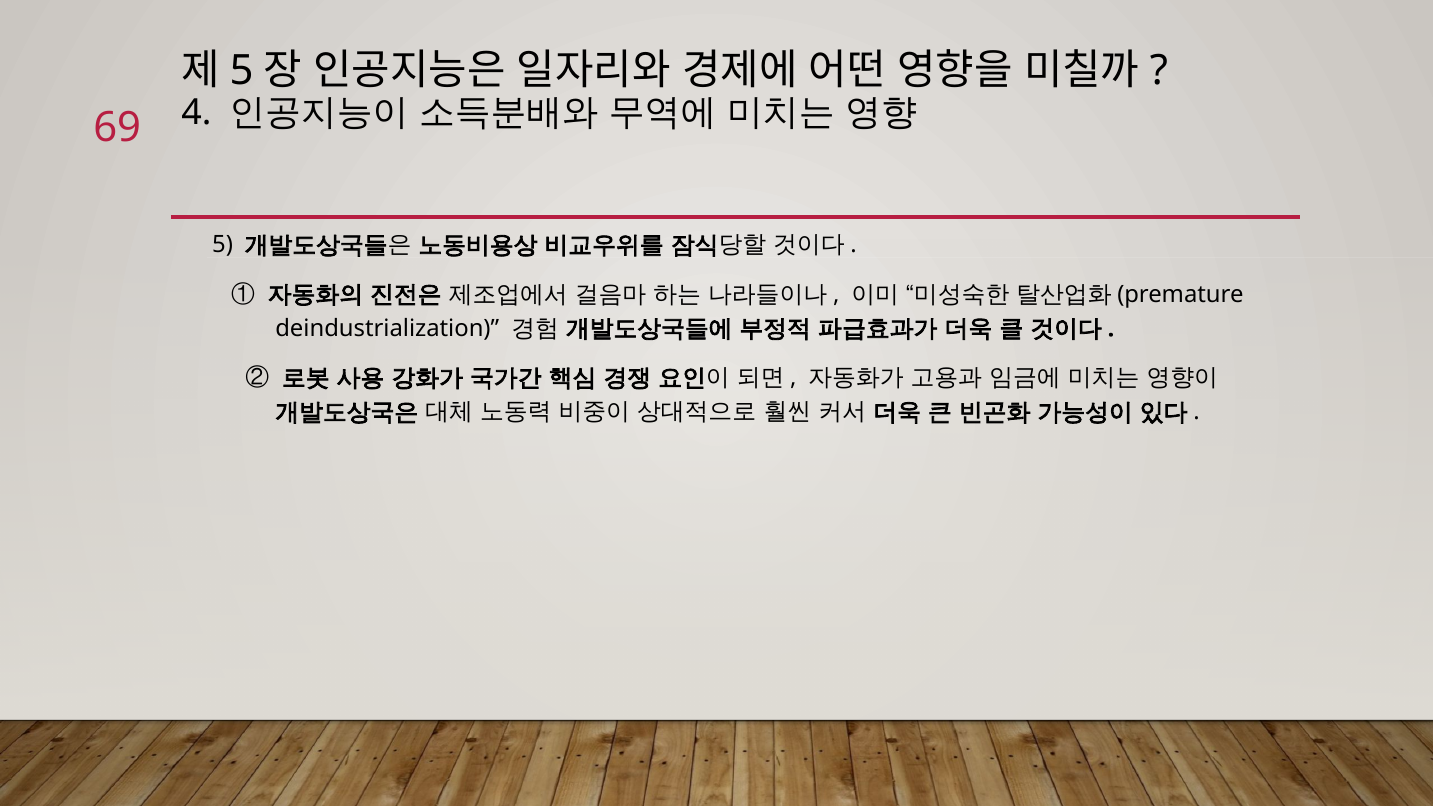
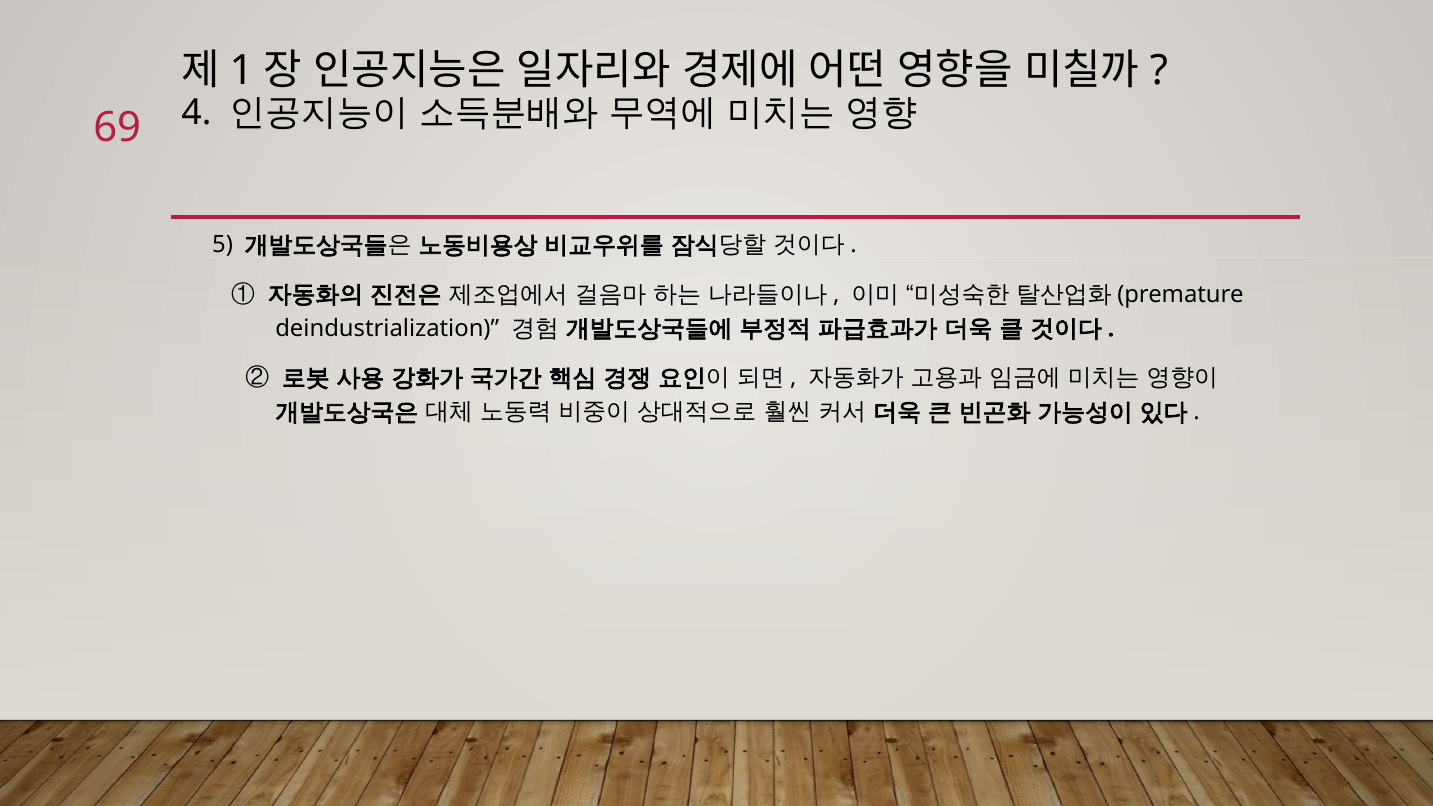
5: 5 -> 1 (242, 71)
